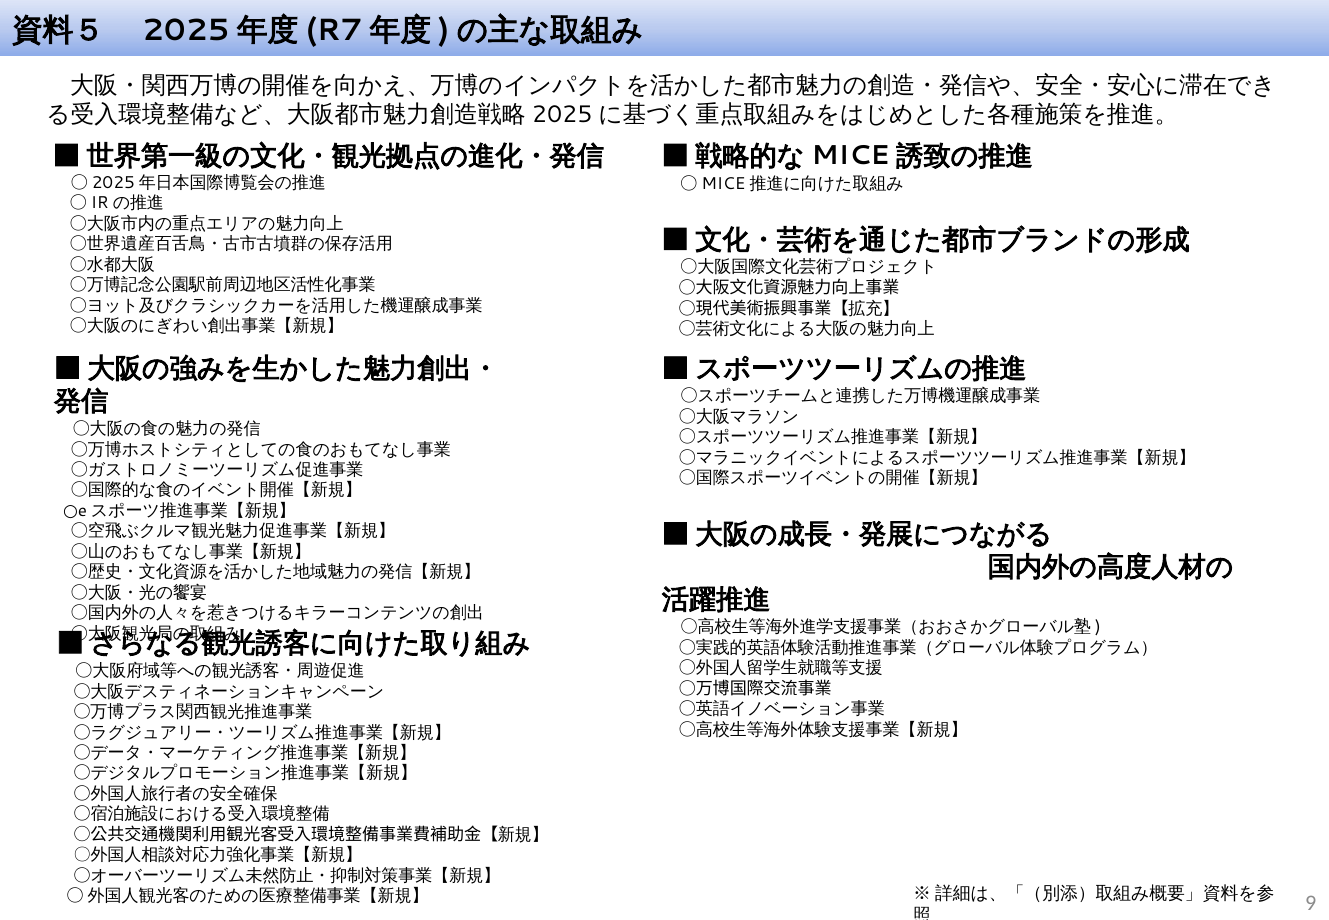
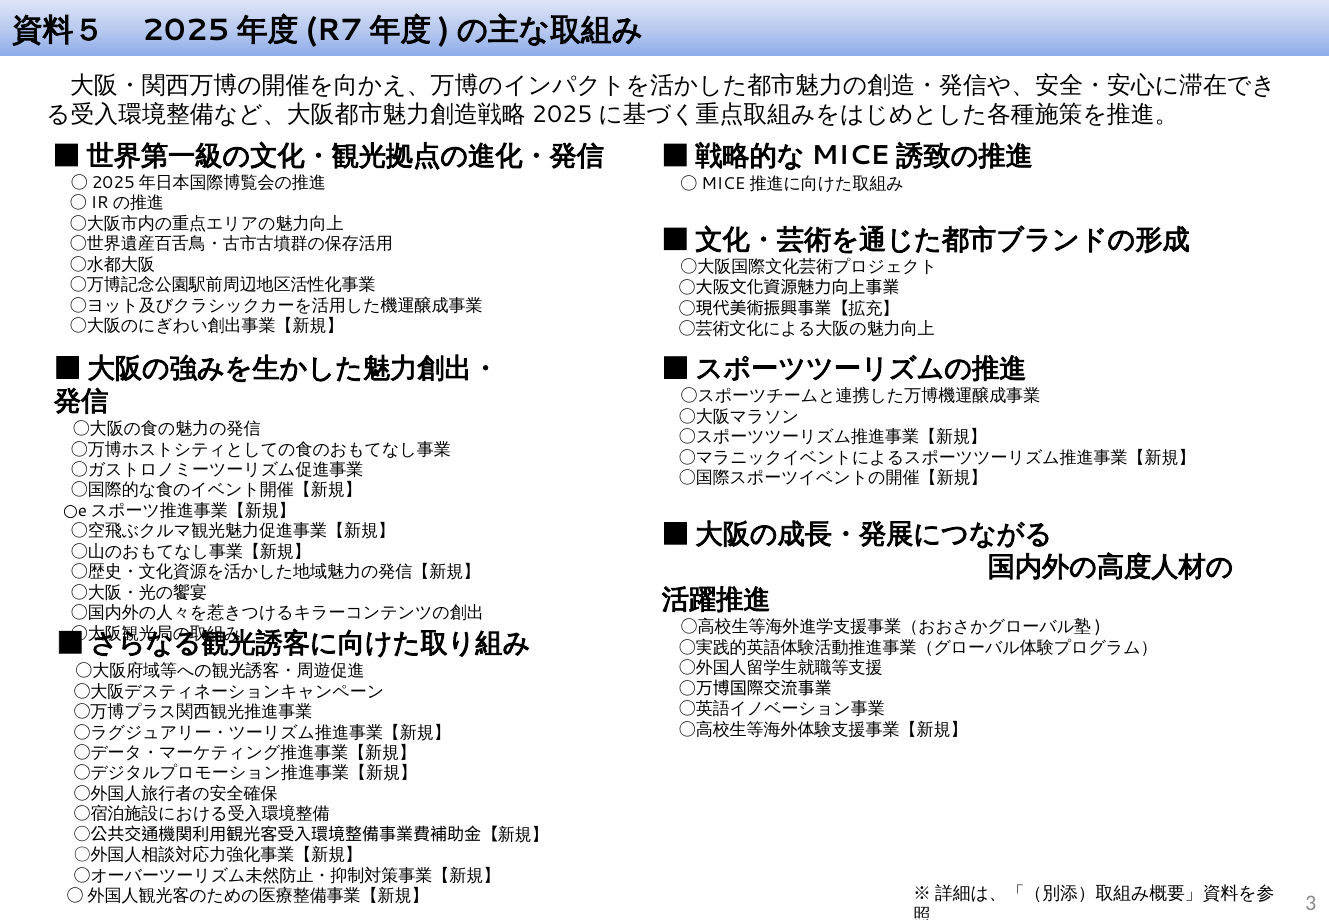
9: 9 -> 3 (1311, 903)
